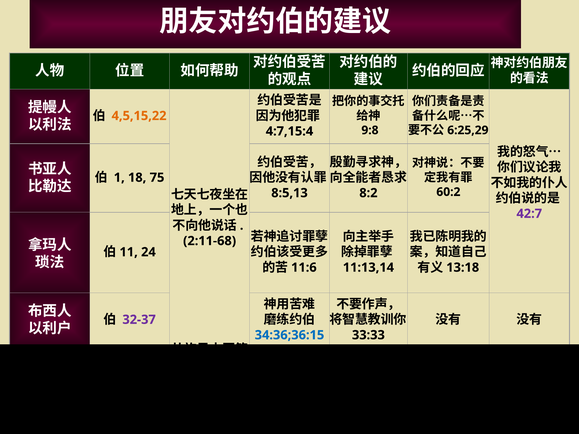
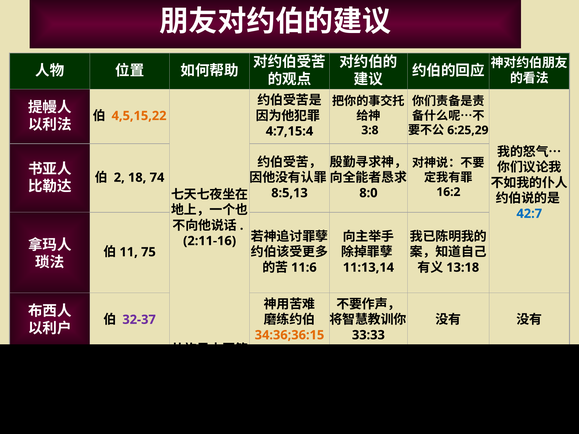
9:8: 9:8 -> 3:8 (370, 130)
1: 1 -> 2 (119, 178)
75: 75 -> 74 (157, 178)
60:2: 60:2 -> 16:2 (448, 192)
8:2: 8:2 -> 8:0 (368, 193)
42:7 colour: purple -> blue (529, 214)
2:11-68: 2:11-68 -> 2:11-16 (210, 241)
24: 24 -> 75 (148, 252)
34:36;36:15 colour: blue -> orange (289, 335)
